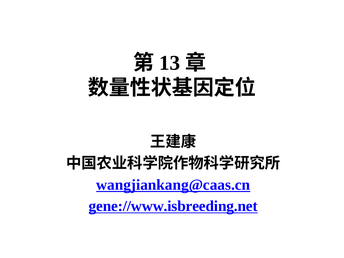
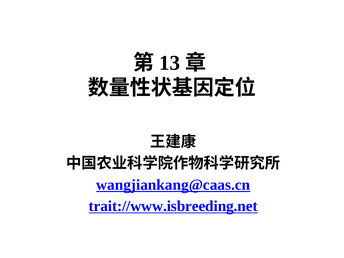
gene://www.isbreeding.net: gene://www.isbreeding.net -> trait://www.isbreeding.net (173, 206)
